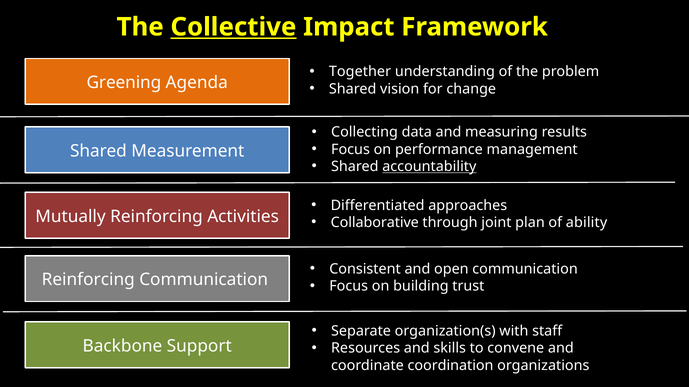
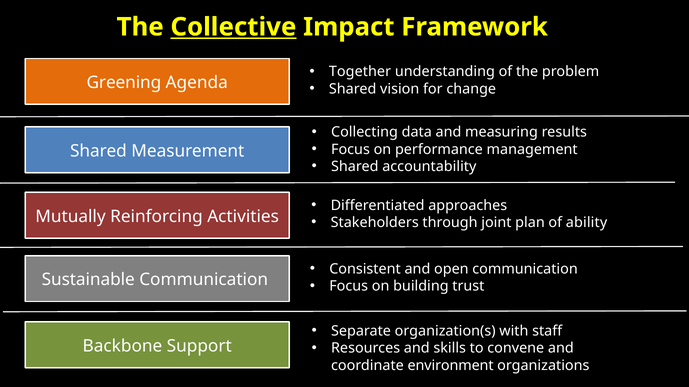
accountability underline: present -> none (429, 167)
Collaborative: Collaborative -> Stakeholders (375, 223)
Reinforcing: Reinforcing -> Sustainable (88, 280)
coordination: coordination -> environment (451, 366)
